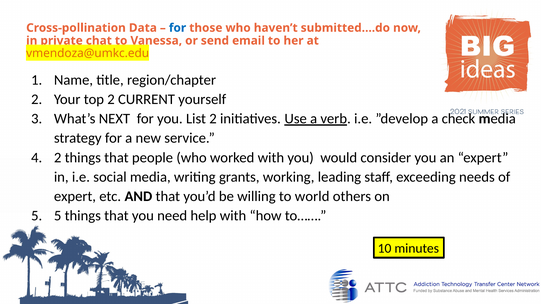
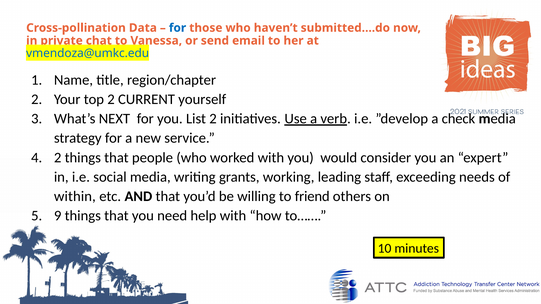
vmendoza@umkc.edu colour: orange -> blue (88, 53)
expert: expert -> within (75, 196)
world: world -> friend (312, 196)
5: 5 -> 9 (58, 216)
